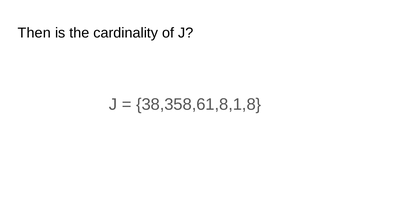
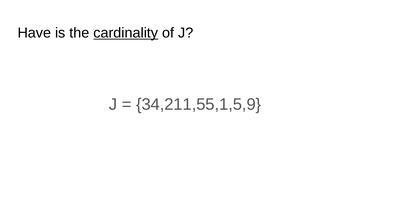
Then: Then -> Have (34, 33)
cardinality underline: none -> present (126, 33)
38,358,61,8,1,8: 38,358,61,8,1,8 -> 34,211,55,1,5,9 (199, 104)
